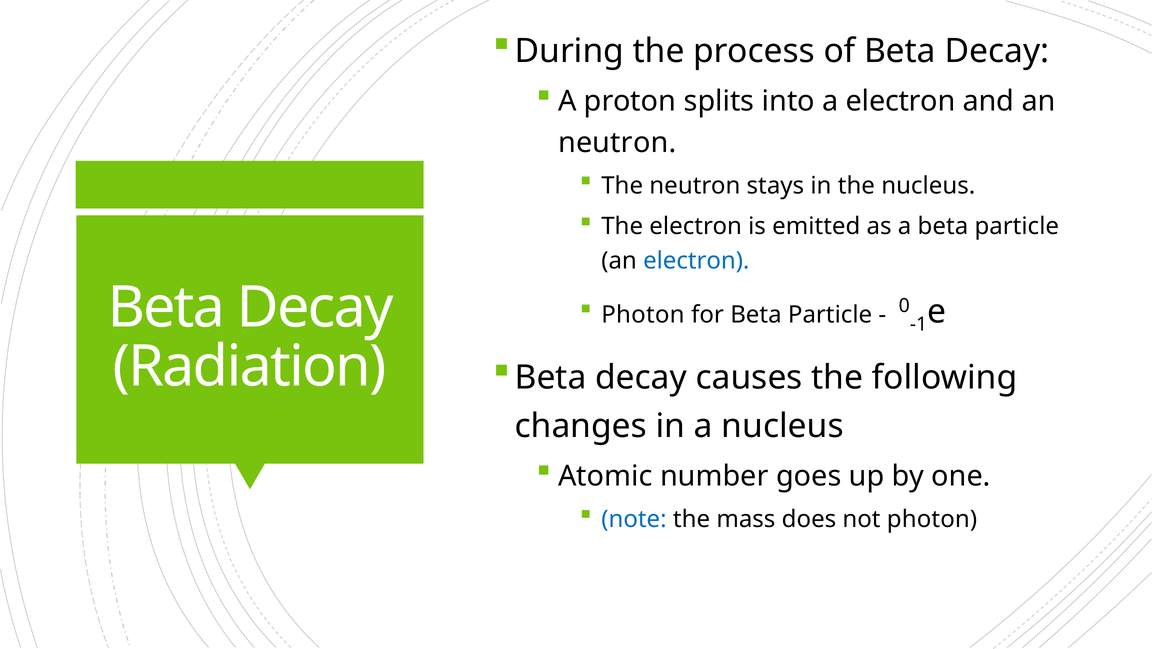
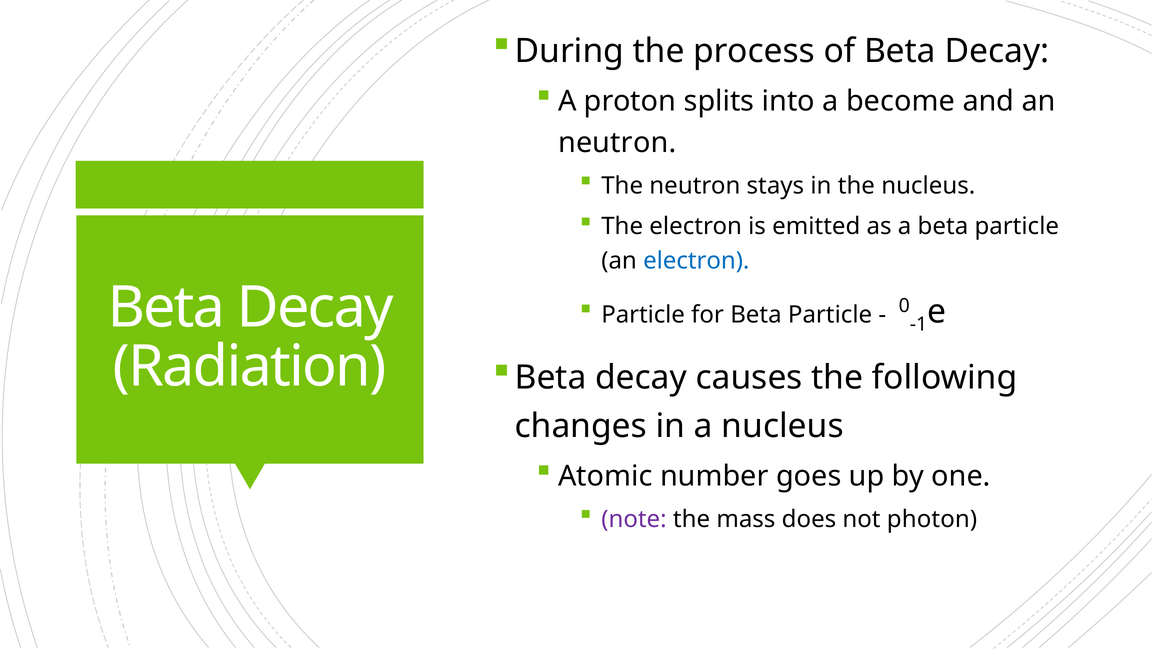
a electron: electron -> become (901, 101)
Photon: Photon -> Particle (643, 315)
note colour: blue -> purple (634, 519)
